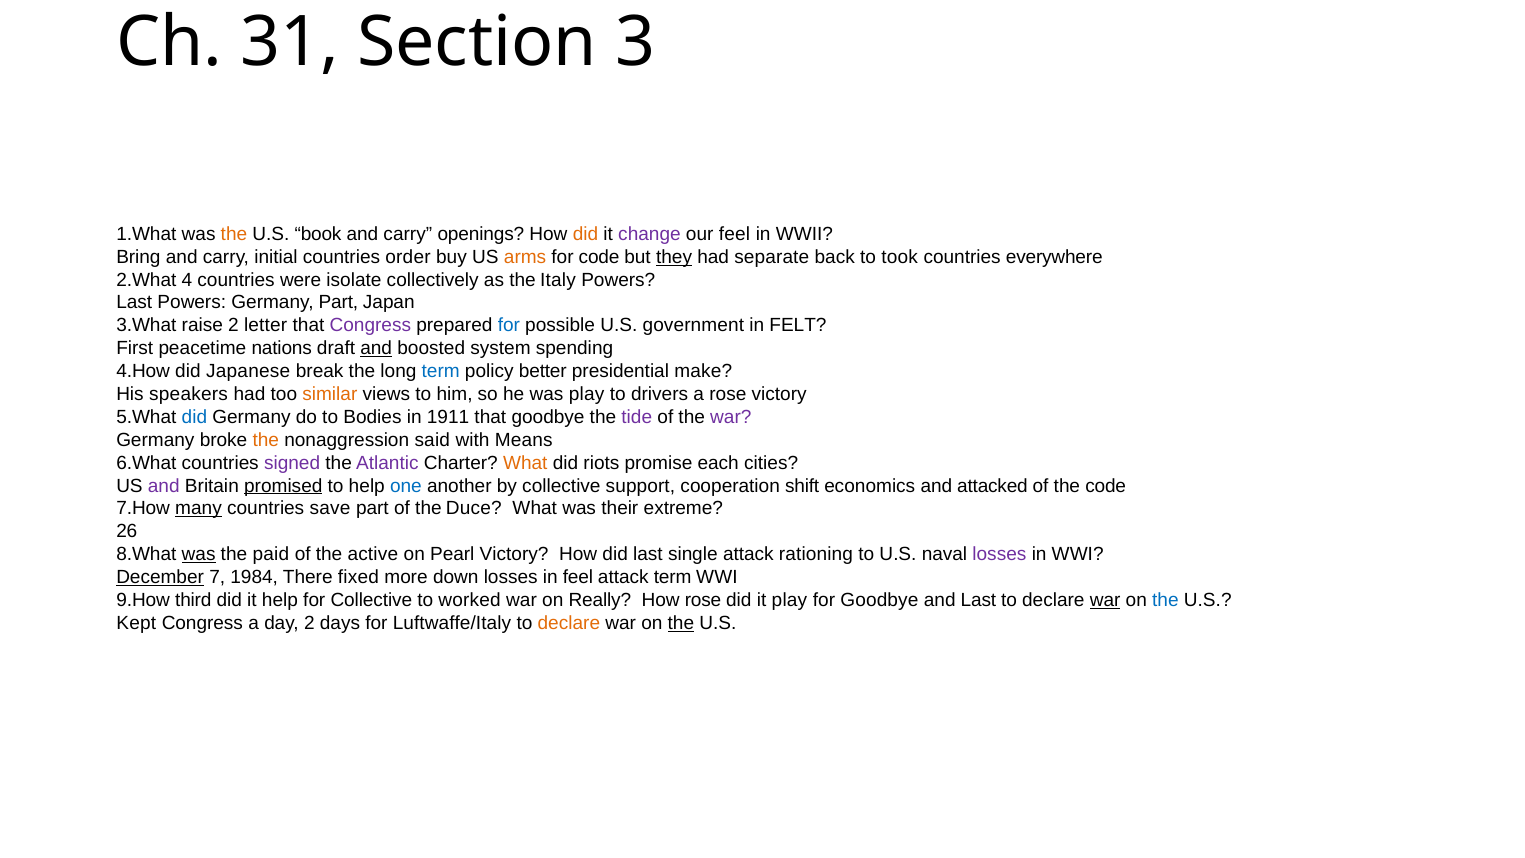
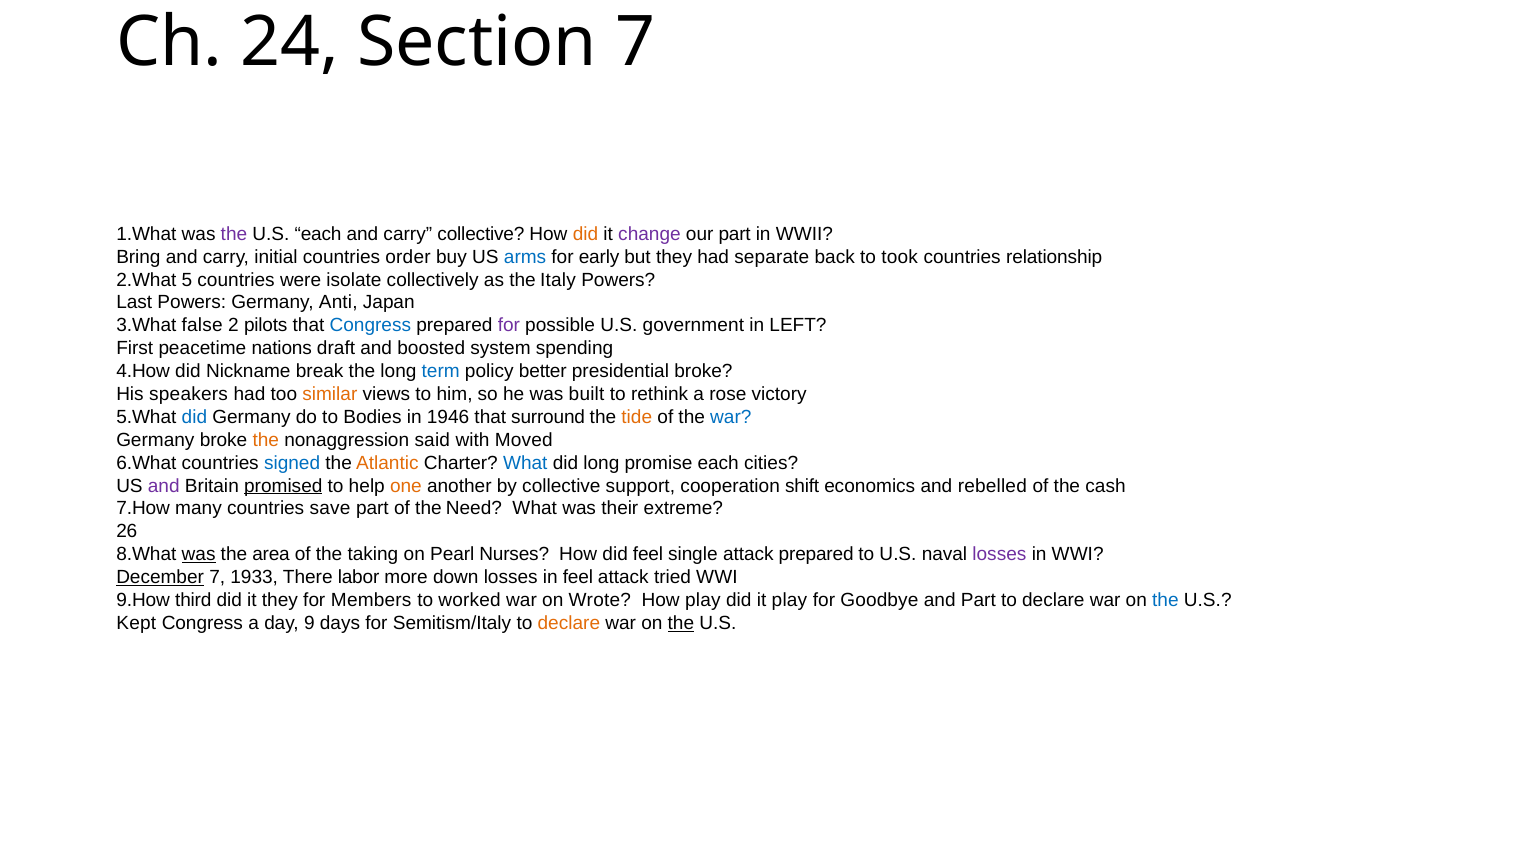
31: 31 -> 24 (290, 43)
Section 3: 3 -> 7 (635, 43)
the colour: orange -> purple (234, 234)
U.S book: book -> each (318, 234)
carry openings: openings -> collective (481, 234)
our feel: feel -> part (735, 234)
arms colour: orange -> blue (525, 257)
for code: code -> early (599, 257)
they underline: present -> none (674, 257)
everywhere: everywhere -> relationship (1054, 257)
4: 4 -> 5 (187, 280)
Germany Part: Part -> Anti (338, 303)
raise: raise -> false (202, 325)
letter: letter -> pilots (266, 325)
Congress colour: purple -> blue (370, 325)
for colour: blue -> purple (509, 325)
FELT: FELT -> LEFT (798, 325)
and underline: present -> none (376, 348)
Japanese: Japanese -> Nickname (248, 371)
presidential make: make -> broke (703, 371)
was play: play -> built (587, 394)
drivers: drivers -> rethink (660, 394)
1911: 1911 -> 1946 (448, 417)
that goodbye: goodbye -> surround (548, 417)
tide colour: purple -> orange (637, 417)
war colour: purple -> blue (731, 417)
Means: Means -> Moved (524, 440)
signed colour: purple -> blue (292, 463)
Atlantic colour: purple -> orange (387, 463)
What colour: orange -> blue (525, 463)
did riots: riots -> long (601, 463)
one colour: blue -> orange (406, 486)
attacked: attacked -> rebelled (992, 486)
the code: code -> cash (1106, 486)
many underline: present -> none (199, 508)
Duce: Duce -> Need (474, 508)
paid: paid -> area (271, 554)
active: active -> taking (373, 554)
Pearl Victory: Victory -> Nurses (514, 554)
did last: last -> feel (648, 554)
attack rationing: rationing -> prepared (816, 554)
1984: 1984 -> 1933 (254, 577)
fixed: fixed -> labor (359, 577)
attack term: term -> tried (673, 577)
it help: help -> they (280, 600)
for Collective: Collective -> Members (371, 600)
Really: Really -> Wrote (600, 600)
How rose: rose -> play (703, 600)
and Last: Last -> Part (978, 600)
war underline: present -> none (1105, 600)
day 2: 2 -> 9 (309, 623)
Luftwaffe/Italy: Luftwaffe/Italy -> Semitism/Italy (452, 623)
